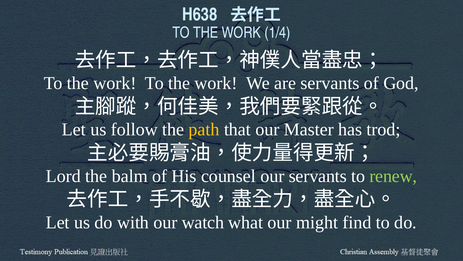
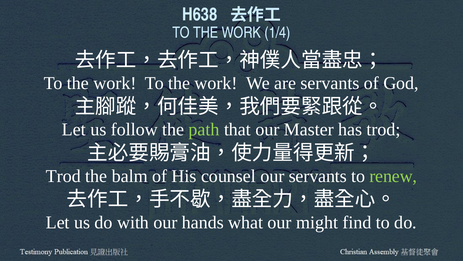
path colour: yellow -> light green (204, 129)
Lord: Lord -> Trod (63, 176)
watch: watch -> hands (203, 222)
